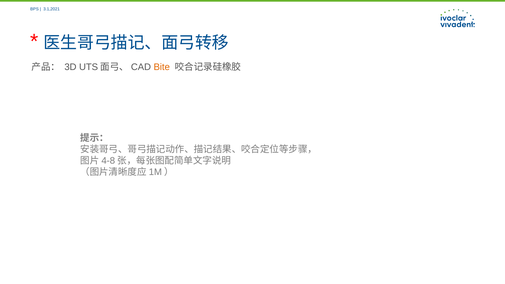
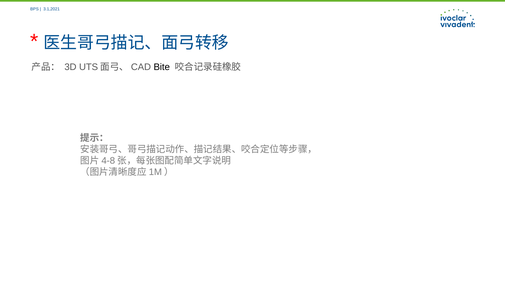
Bite colour: orange -> black (162, 67)
